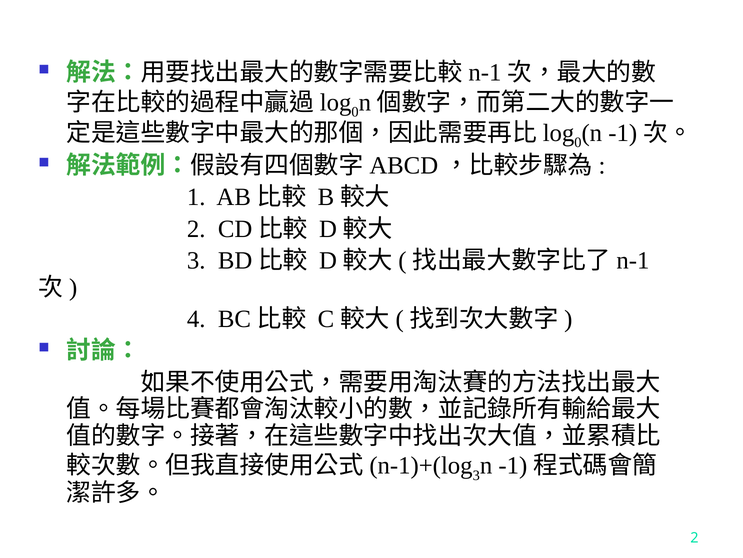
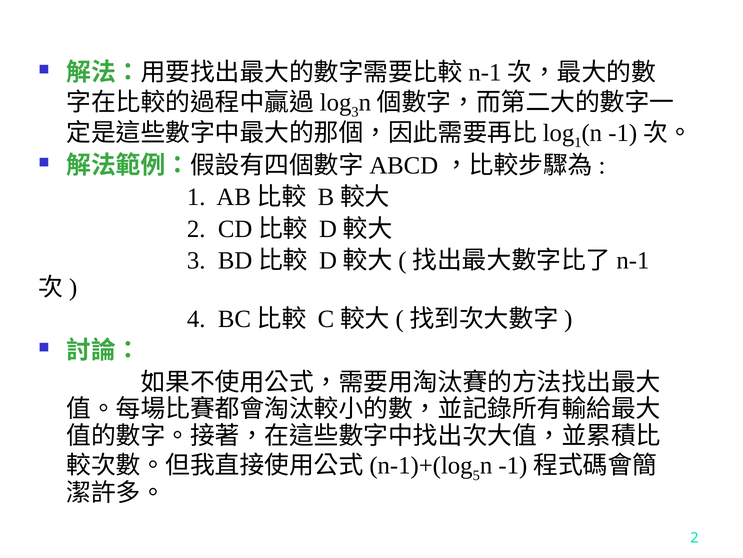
0: 0 -> 3 (355, 112)
0: 0 -> 1 (578, 142)
3: 3 -> 5 (476, 475)
